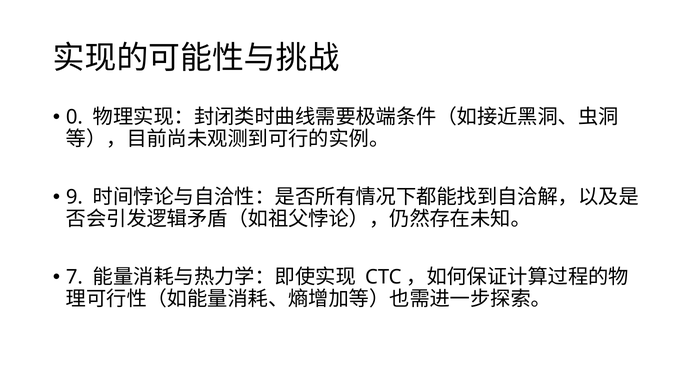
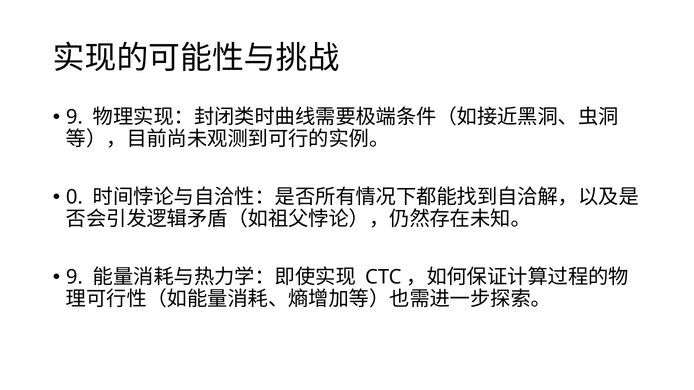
0: 0 -> 9 (74, 117)
9: 9 -> 0 (74, 197)
7: 7 -> 9 (74, 277)
